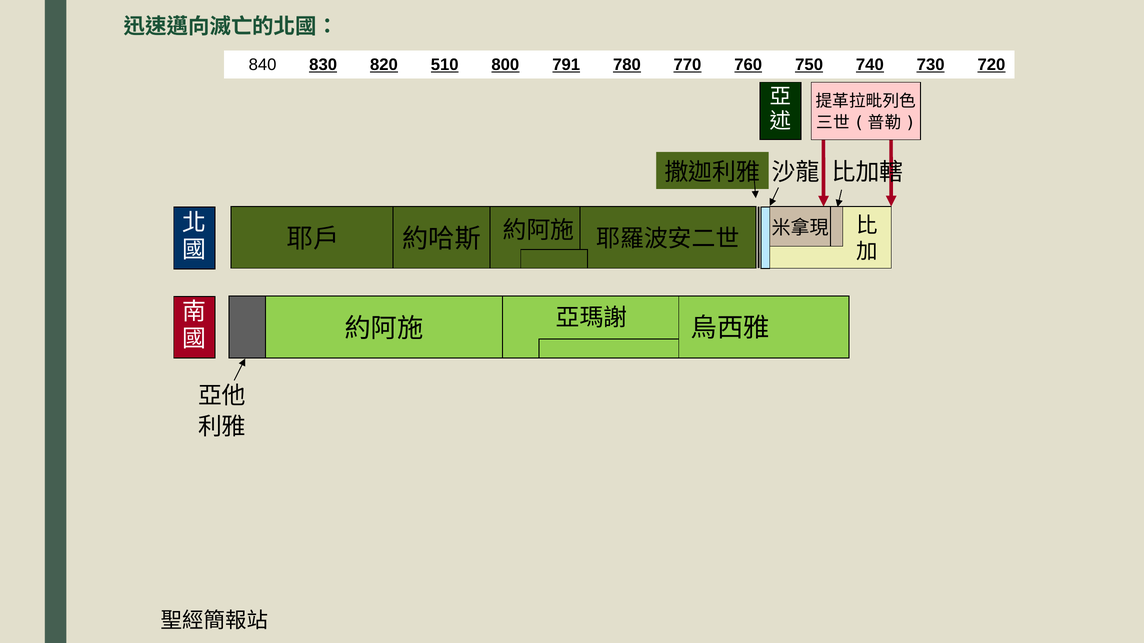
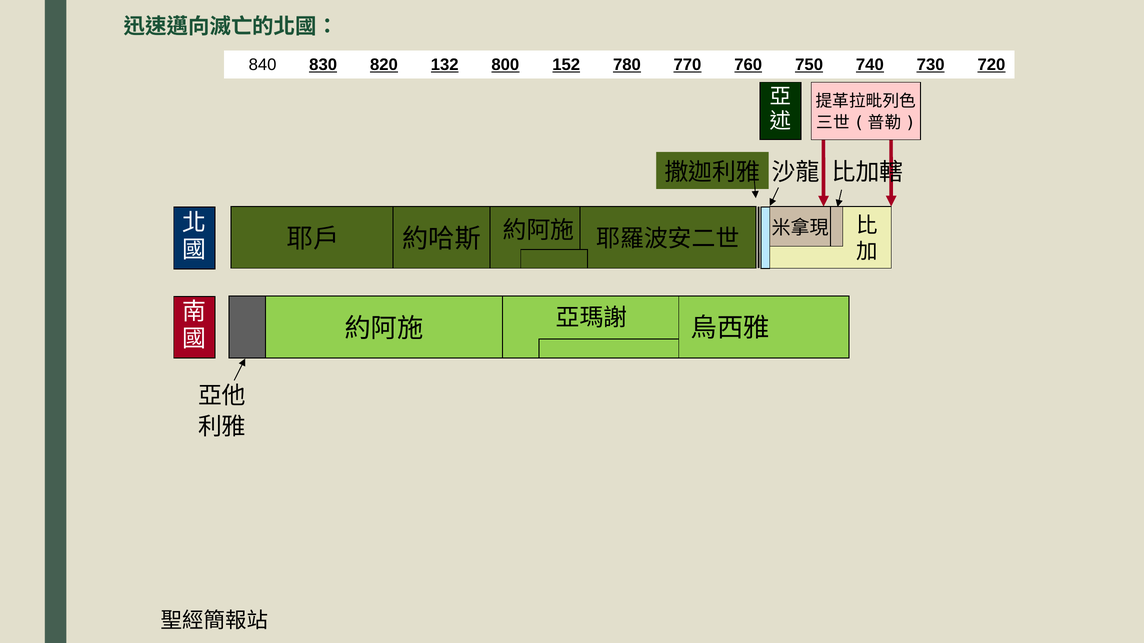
510: 510 -> 132 (445, 65)
791: 791 -> 152 (566, 65)
